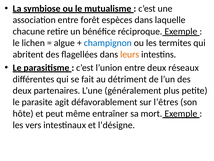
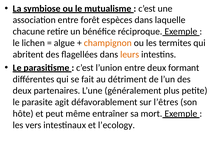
champignon colour: blue -> orange (108, 43)
réseaux: réseaux -> formant (184, 68)
l’désigne: l’désigne -> l’ecology (117, 125)
